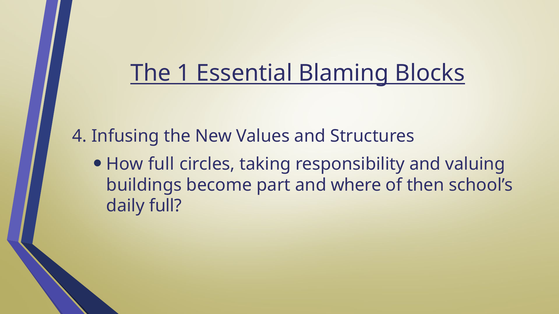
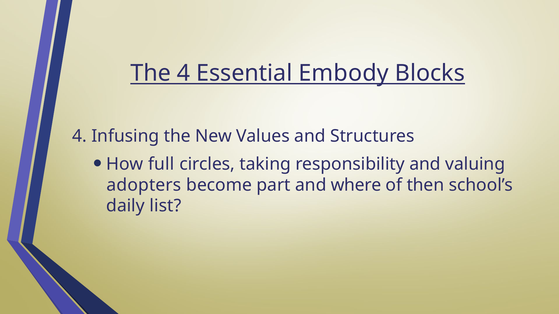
The 1: 1 -> 4 (184, 73)
Blaming: Blaming -> Embody (344, 73)
buildings: buildings -> adopters (144, 185)
daily full: full -> list (165, 206)
